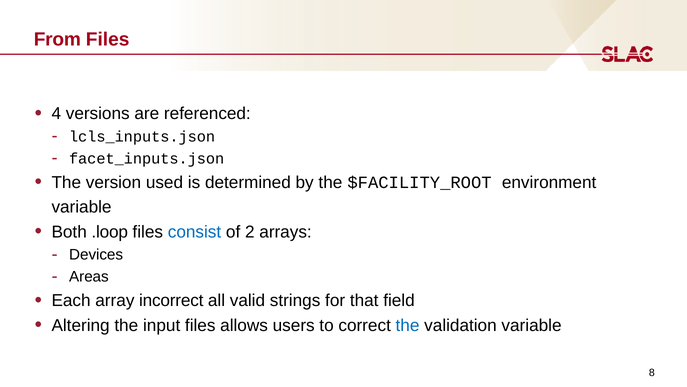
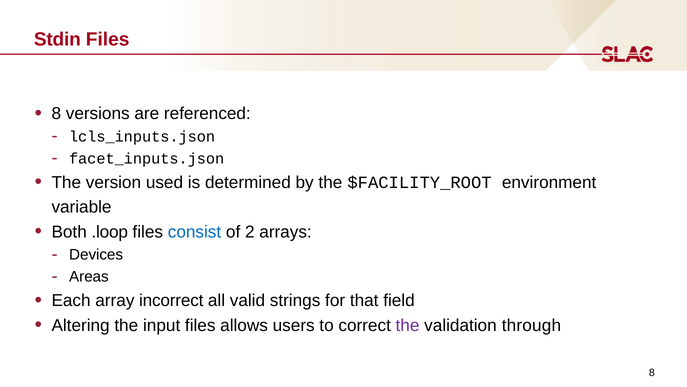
From: From -> Stdin (57, 40)
4: 4 -> 8 (56, 114)
the colour: blue -> purple (408, 325)
validation variable: variable -> through (531, 325)
